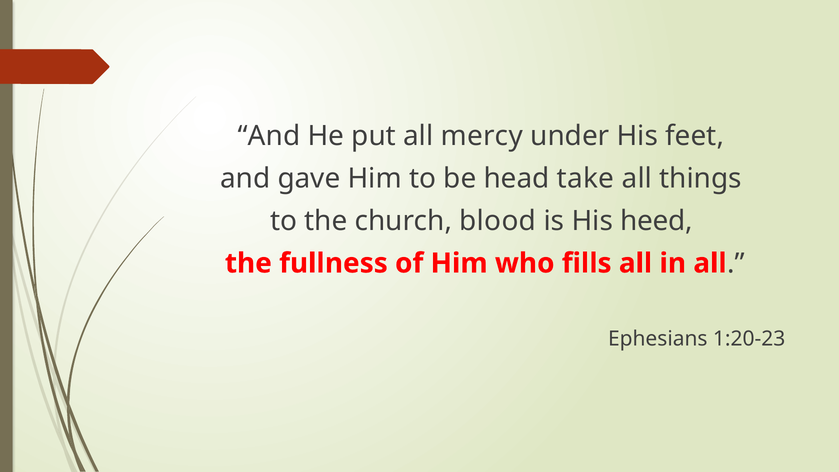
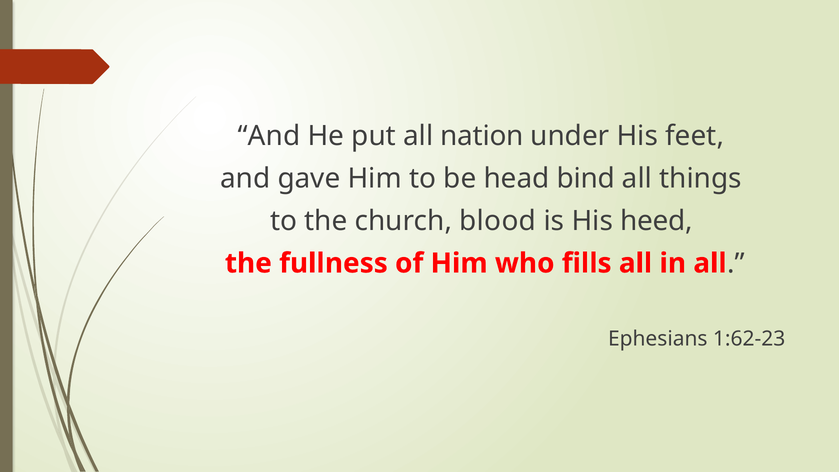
mercy: mercy -> nation (482, 136)
take: take -> bind (586, 179)
1:20-23: 1:20-23 -> 1:62-23 (749, 339)
